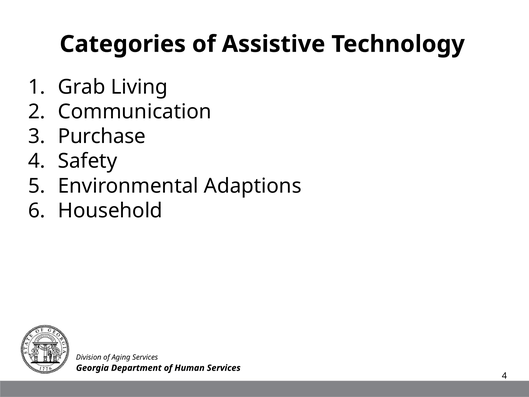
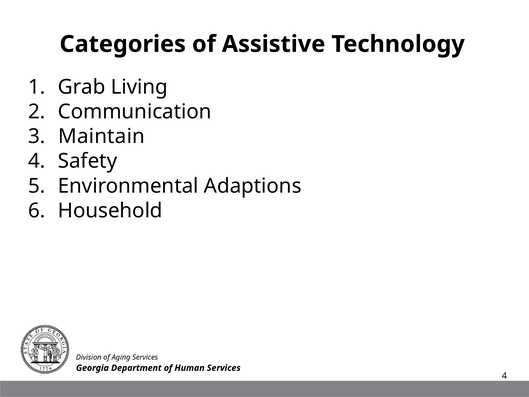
Purchase: Purchase -> Maintain (102, 136)
